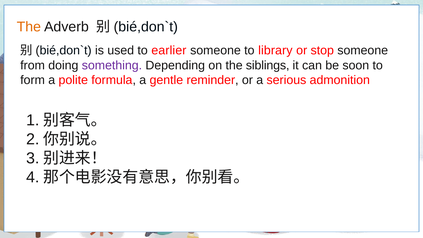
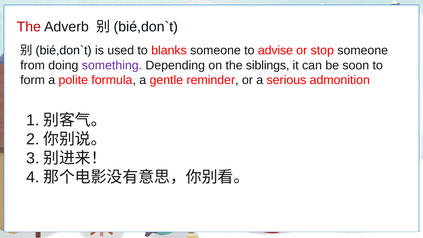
The colour: orange -> red (29, 27)
earlier: earlier -> blanks (169, 51)
library: library -> advise (275, 51)
